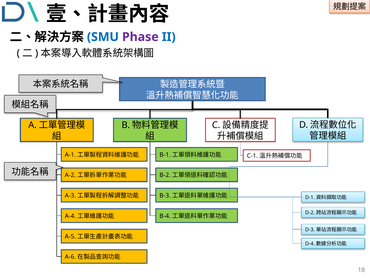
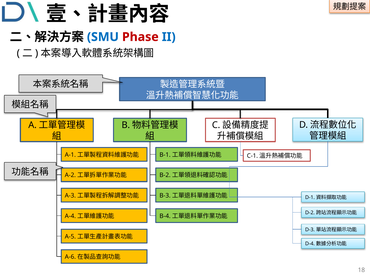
Phase colour: purple -> red (140, 37)
